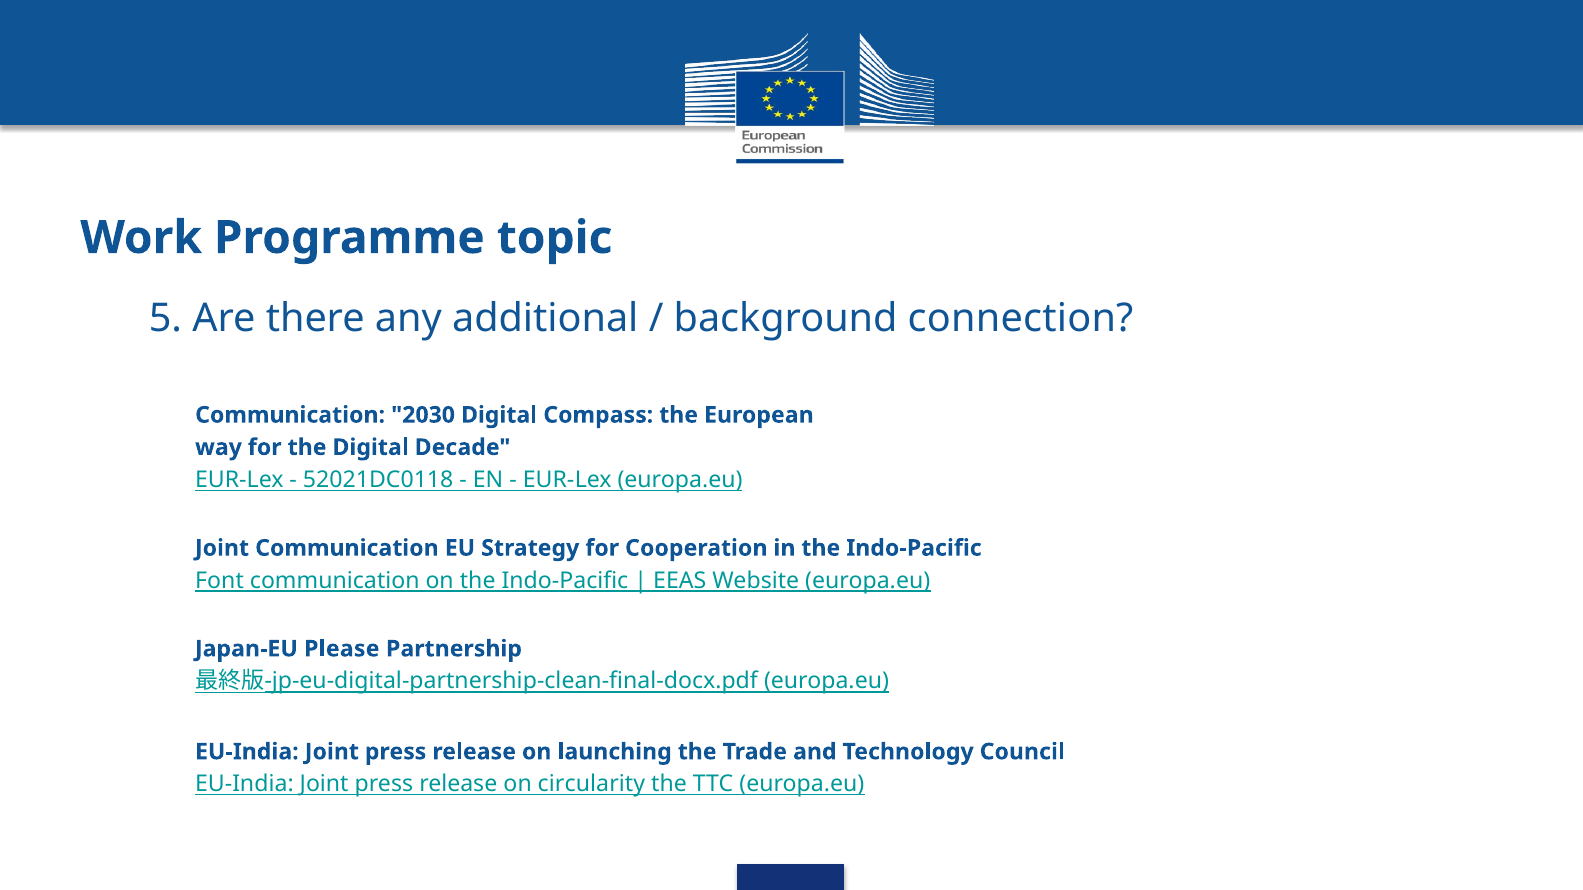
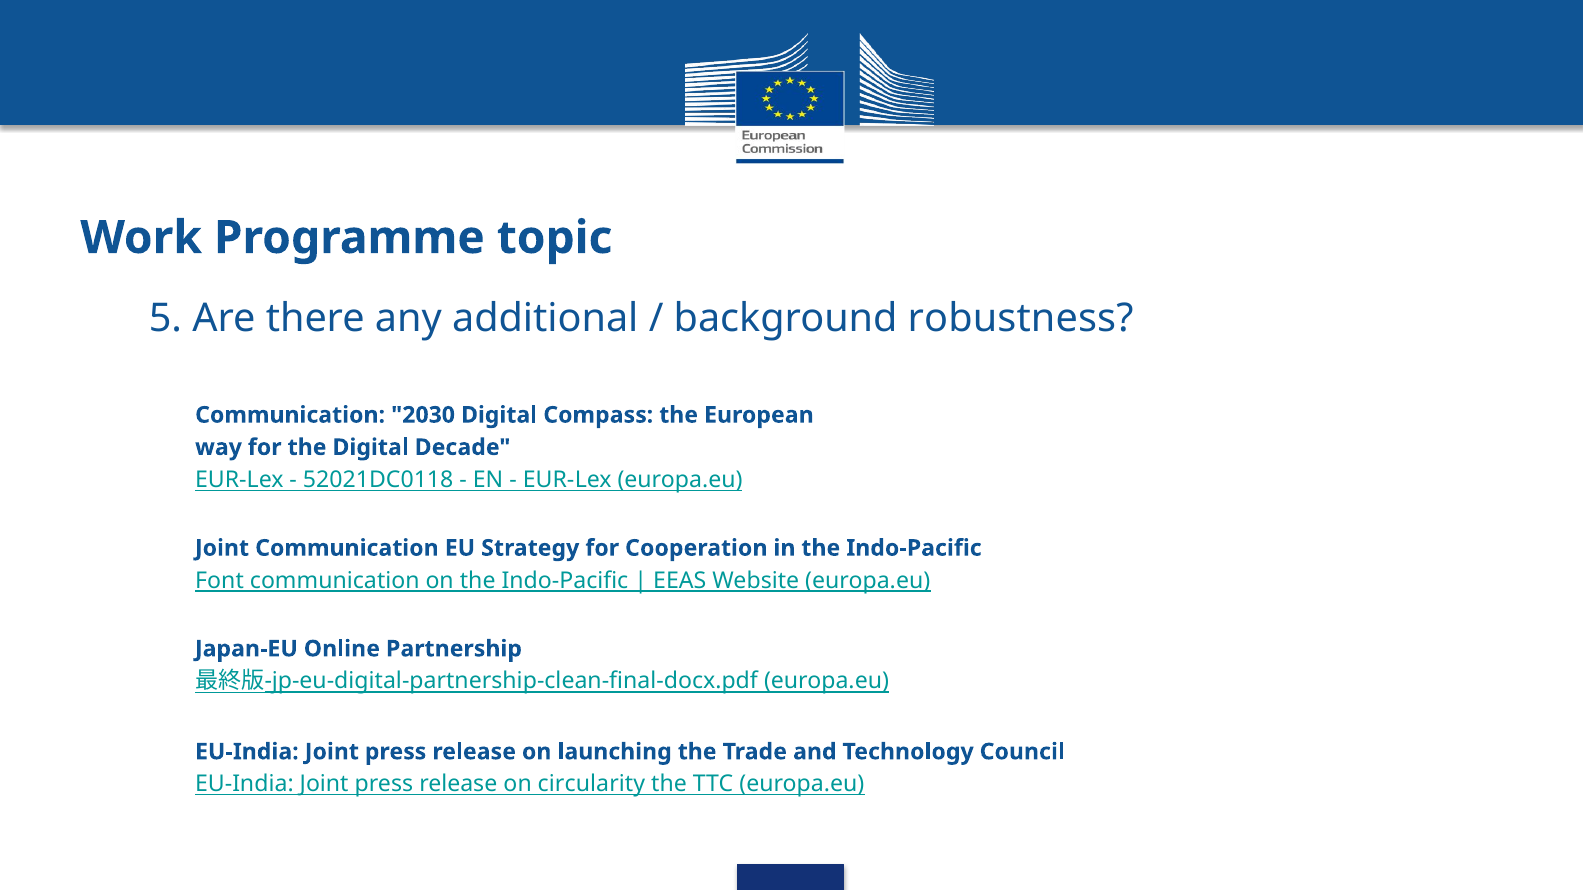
connection: connection -> robustness (1021, 319)
Please: Please -> Online (342, 649)
